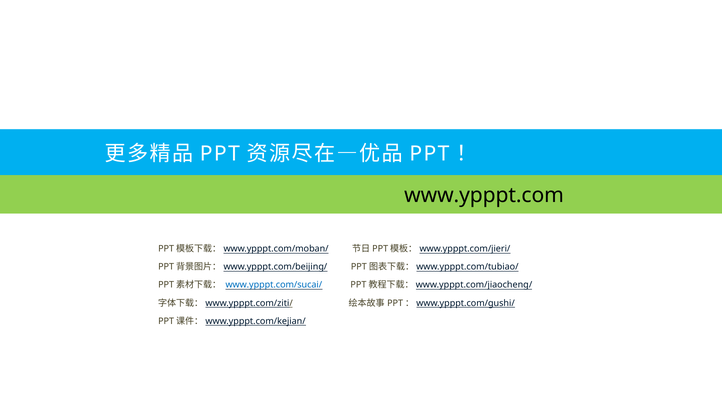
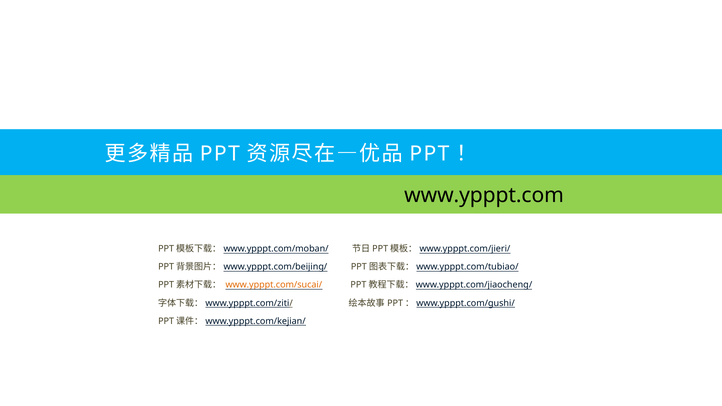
www.ypppt.com/sucai/ colour: blue -> orange (274, 285)
